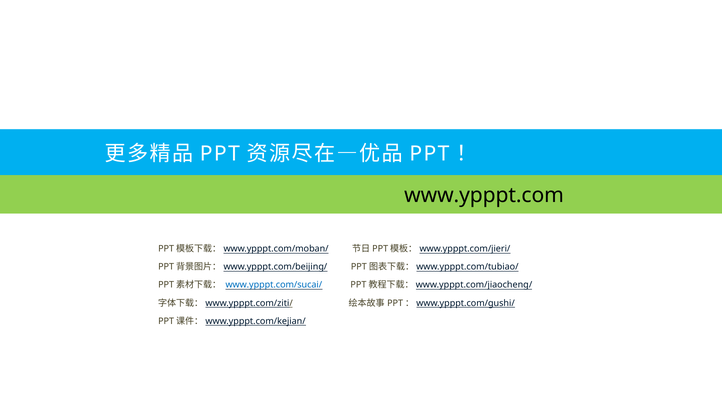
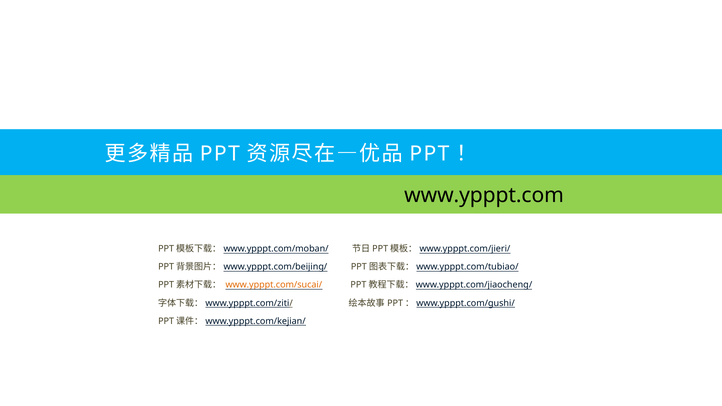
www.ypppt.com/sucai/ colour: blue -> orange (274, 285)
